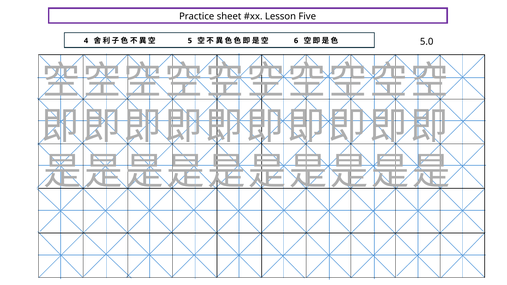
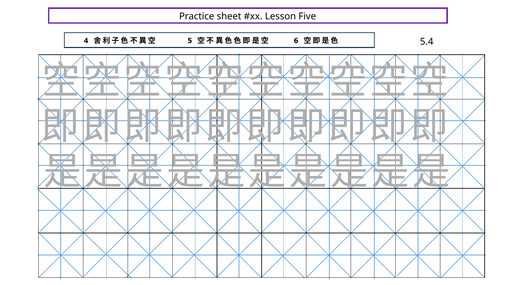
5.0: 5.0 -> 5.4 (427, 42)
